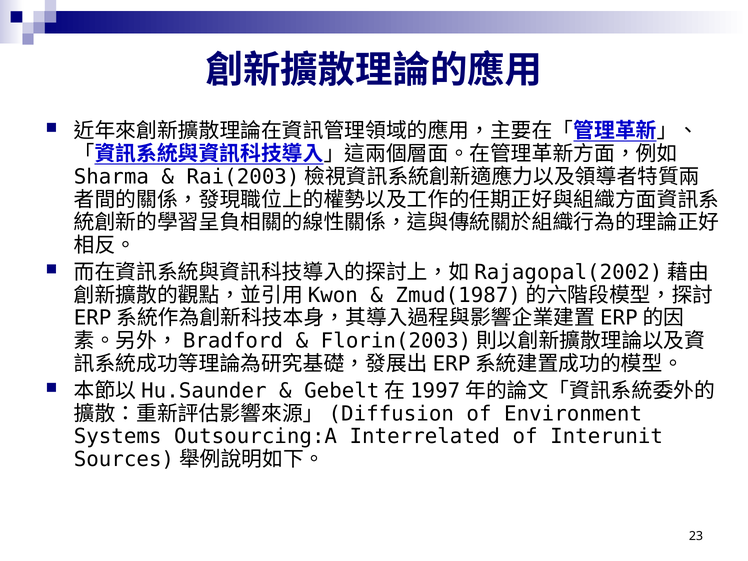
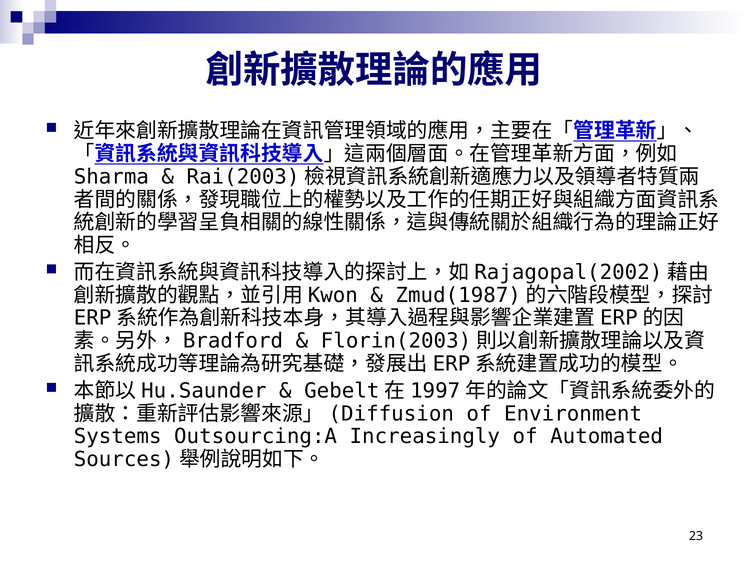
Interrelated: Interrelated -> Increasingly (425, 437)
Interunit: Interunit -> Automated (607, 437)
